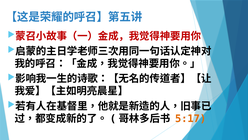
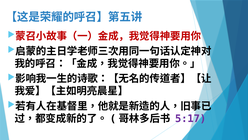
5:17 colour: orange -> purple (191, 118)
